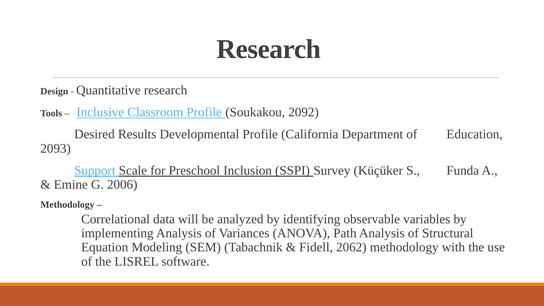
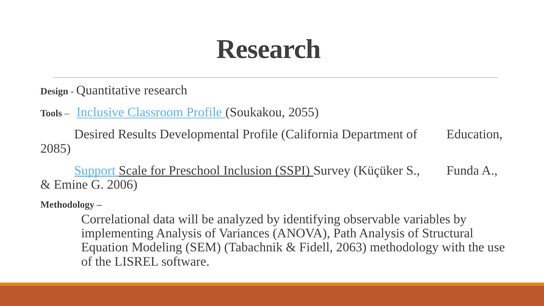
2092: 2092 -> 2055 (304, 112)
2093: 2093 -> 2085 (56, 148)
2062: 2062 -> 2063 (351, 247)
